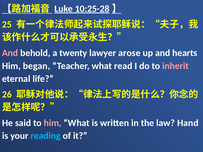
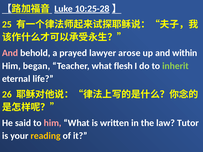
twenty: twenty -> prayed (73, 53)
hearts: hearts -> within (185, 53)
read: read -> flesh (123, 66)
inherit colour: pink -> light green (176, 66)
Hand: Hand -> Tutor (188, 123)
reading colour: light blue -> yellow (46, 136)
